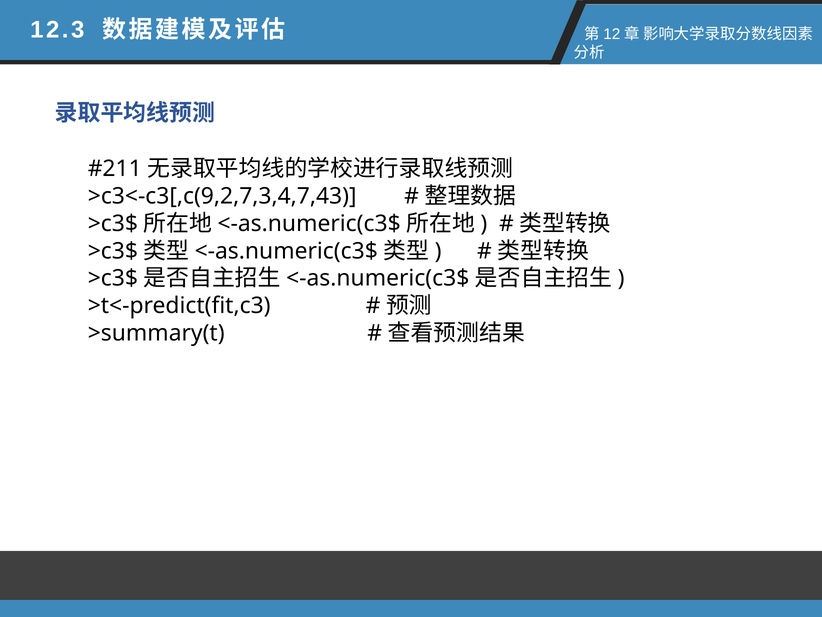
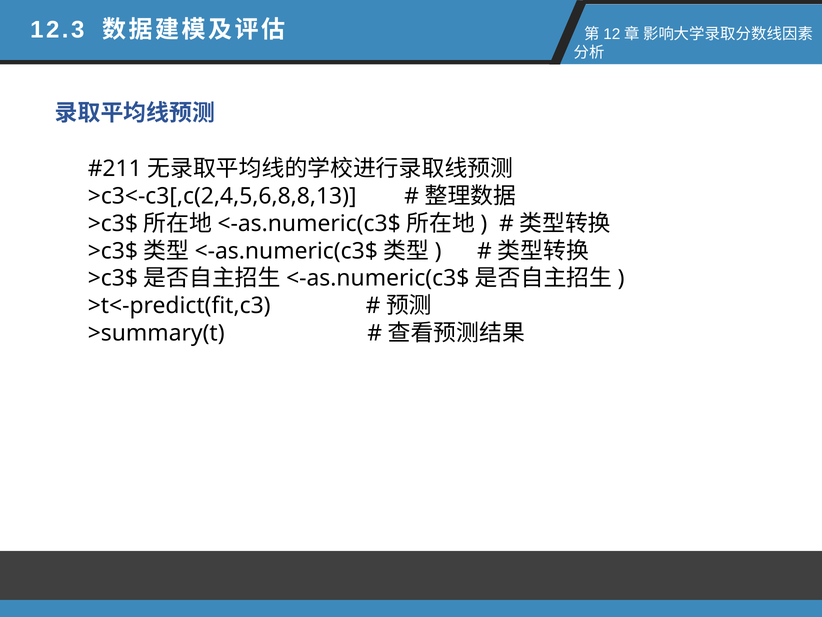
>c3<-c3[,c(9,2,7,3,4,7,43: >c3<-c3[,c(9,2,7,3,4,7,43 -> >c3<-c3[,c(2,4,5,6,8,8,13 (222, 196)
